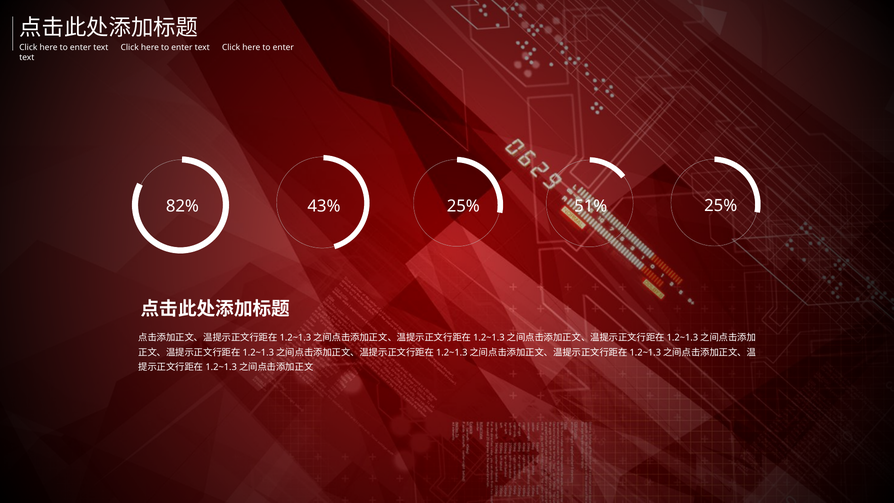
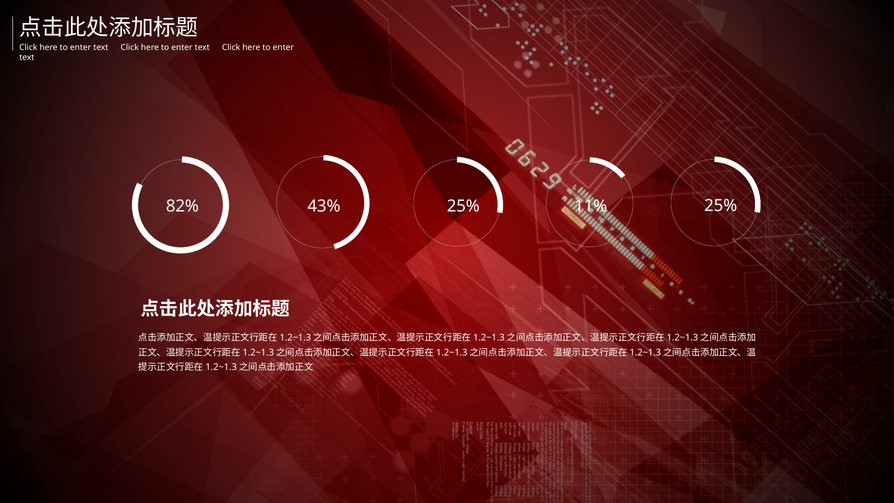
51%: 51% -> 11% (591, 206)
